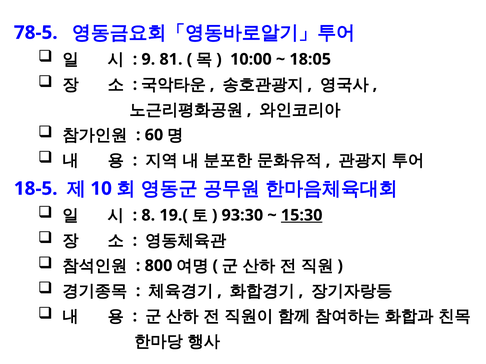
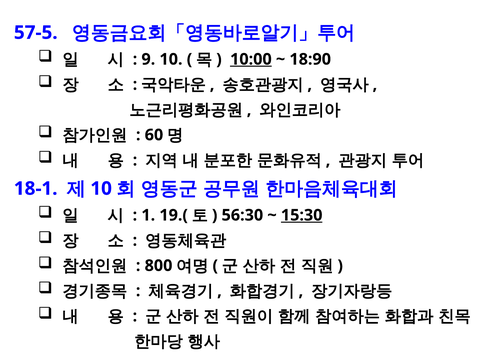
78-5: 78-5 -> 57-5 (36, 33)
9 81: 81 -> 10 (171, 59)
10:00 underline: none -> present (251, 59)
18:05: 18:05 -> 18:90 (310, 59)
18-5: 18-5 -> 18-1 (36, 189)
8: 8 -> 1 (148, 215)
93:30: 93:30 -> 56:30 (242, 215)
